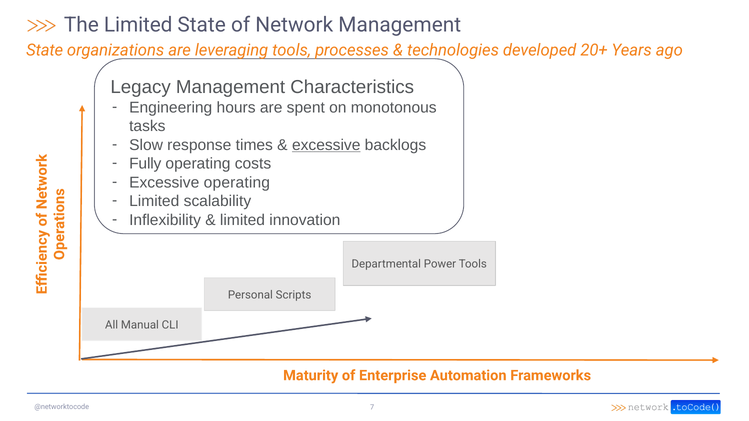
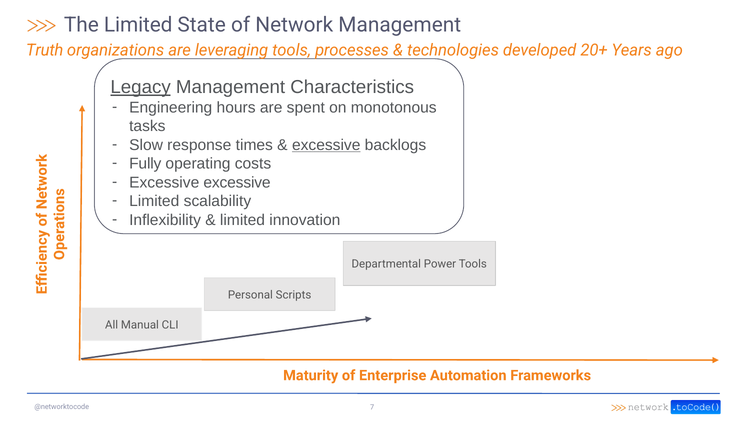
State: State -> Truth (45, 50)
Legacy underline: none -> present (141, 87)
Excessive operating: operating -> excessive (237, 183)
